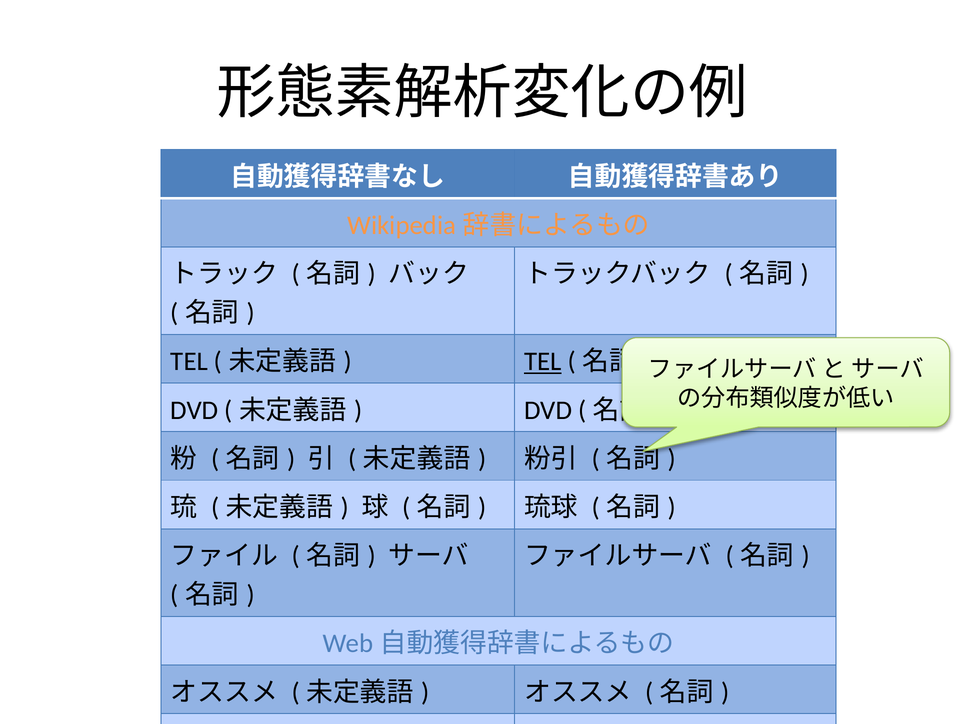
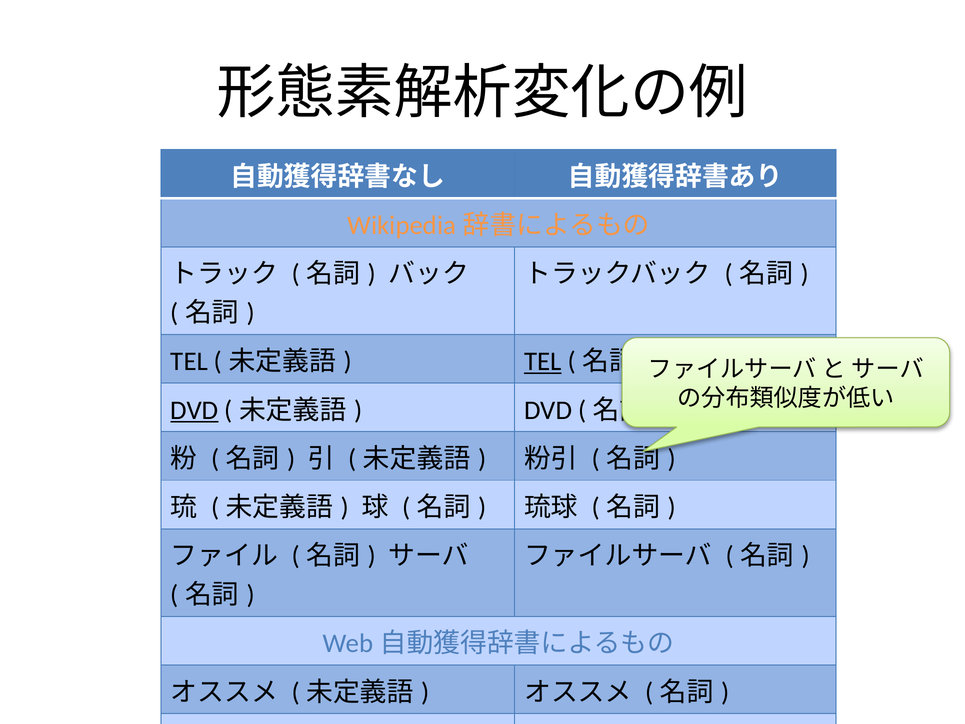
DVD underline: none -> present (194, 410)
